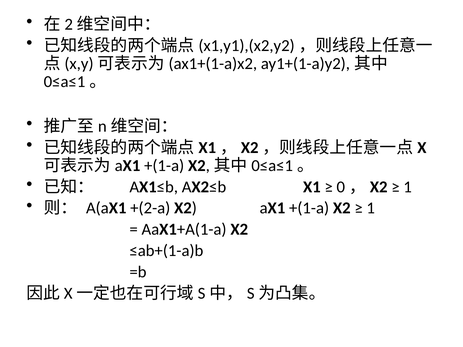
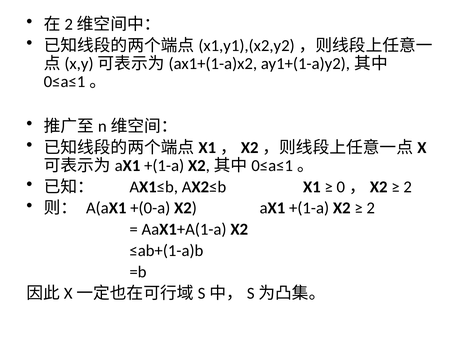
1: 1 -> 2 (408, 187)
+(2-a: +(2-a -> +(0-a (150, 208)
1: 1 -> 2 (371, 208)
